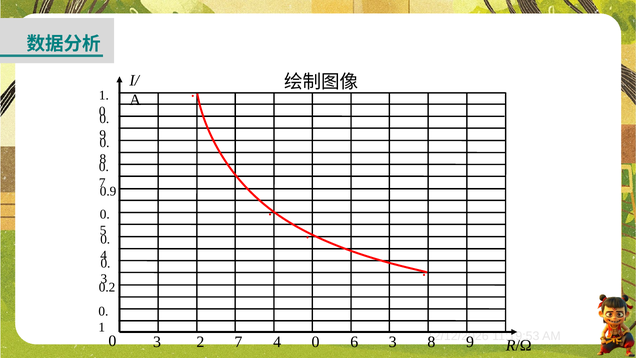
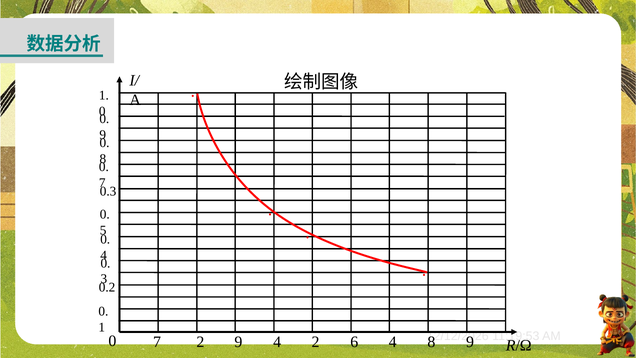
0.9: 0.9 -> 0.3 (108, 191)
3: 3 -> 7 (157, 342)
2 7: 7 -> 9 (238, 342)
0: 0 -> 2 (316, 342)
6 3: 3 -> 4 (393, 342)
